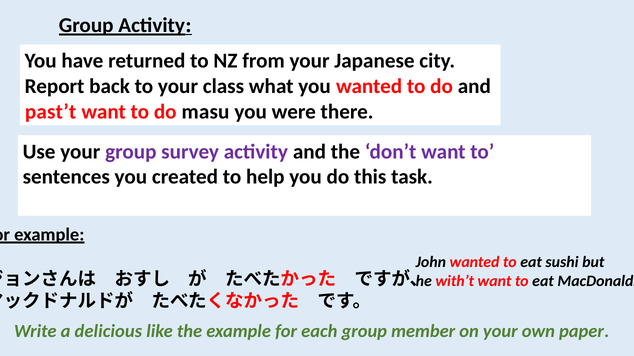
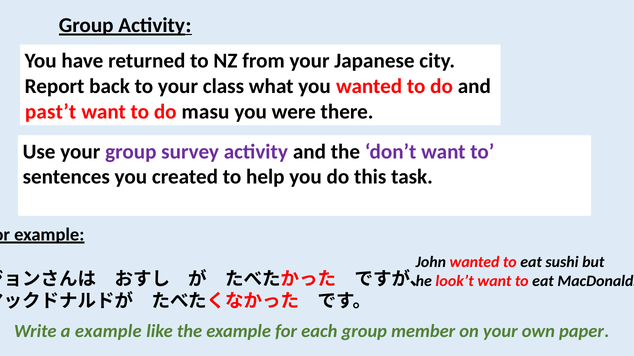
with’t: with’t -> look’t (455, 282)
a delicious: delicious -> example (108, 332)
